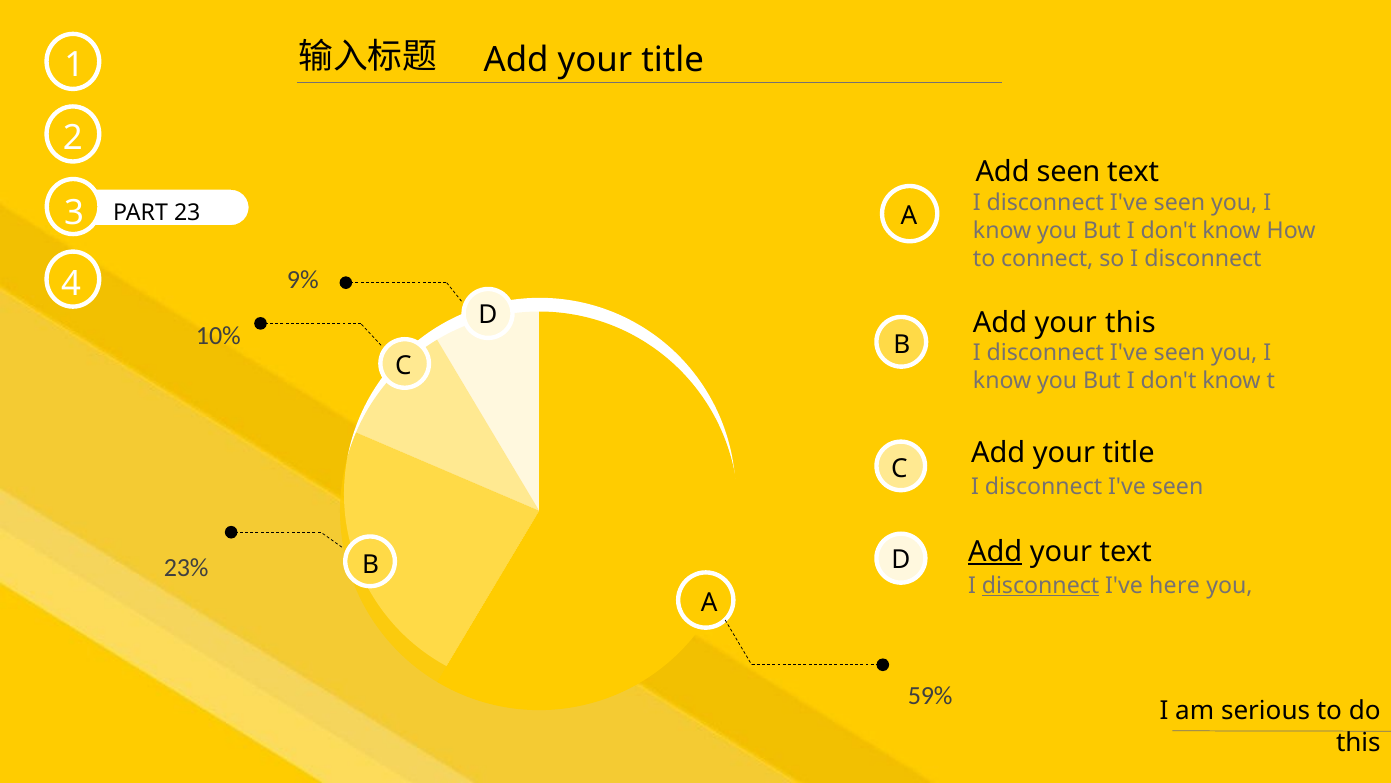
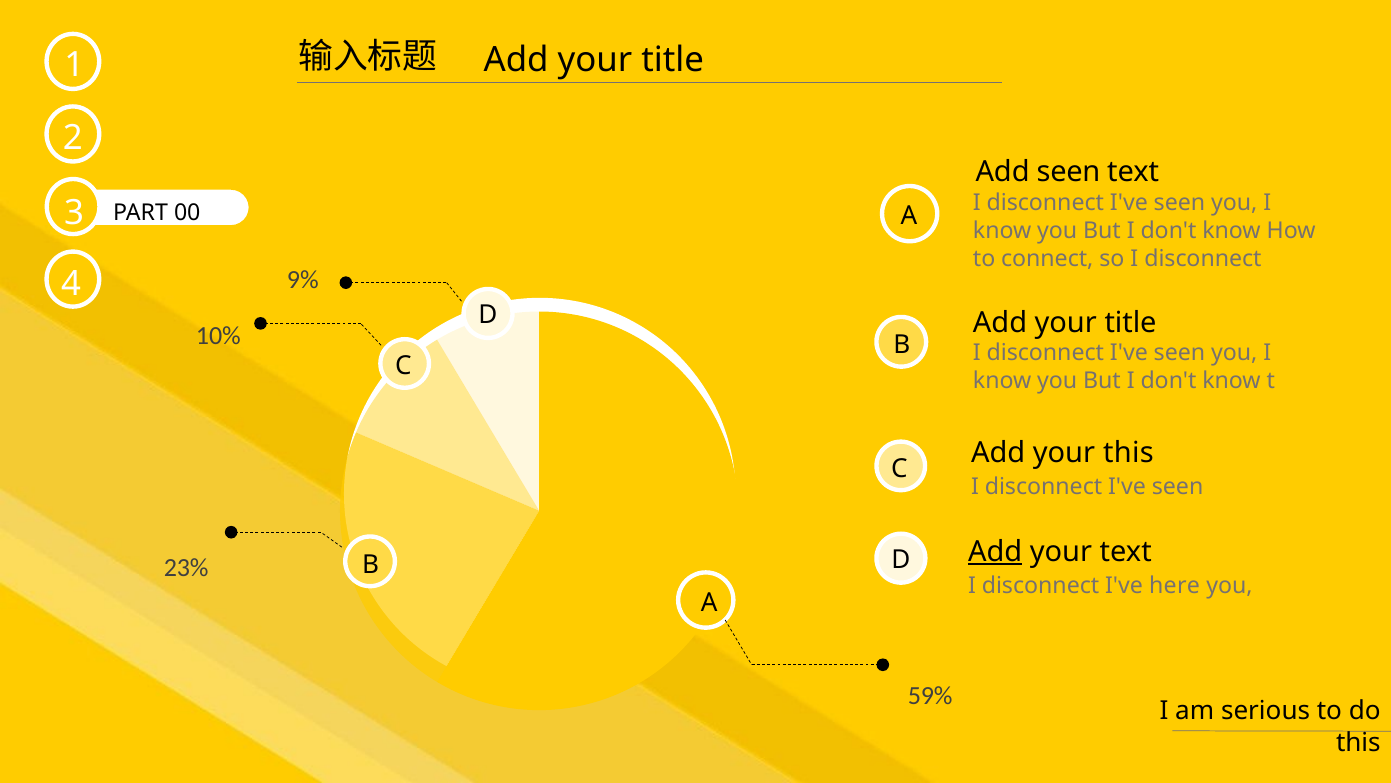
23: 23 -> 00 (187, 212)
this: this -> title (1131, 322)
title: title -> this (1129, 453)
disconnect underline: present -> none (1041, 585)
